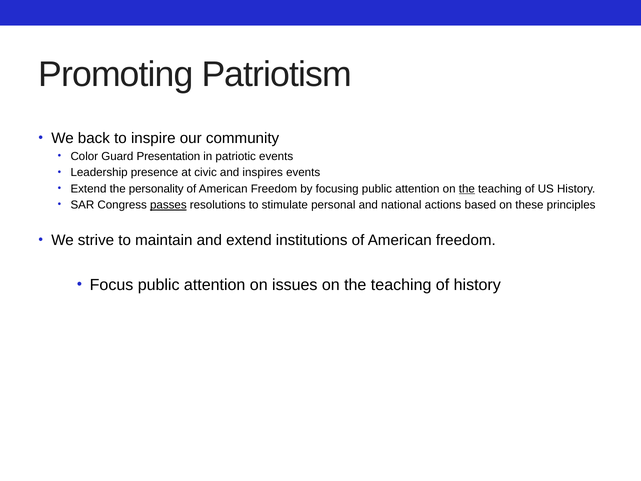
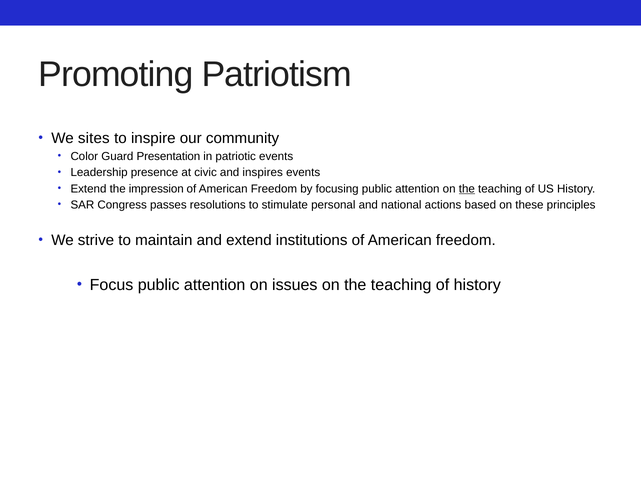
back: back -> sites (94, 138)
personality: personality -> impression (156, 189)
passes underline: present -> none (168, 205)
